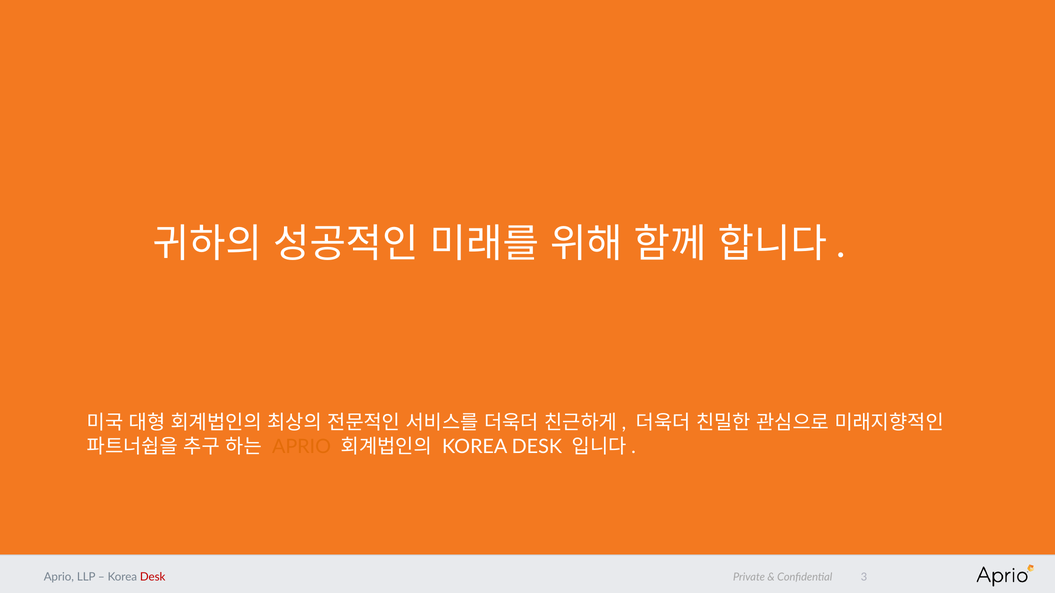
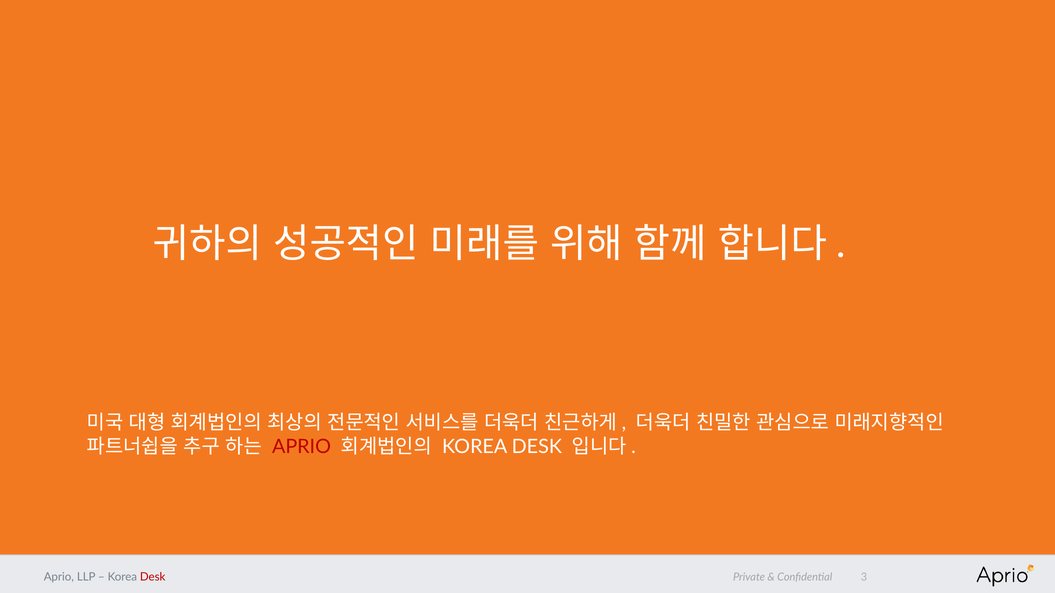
APRIO colour: orange -> red (301, 447)
